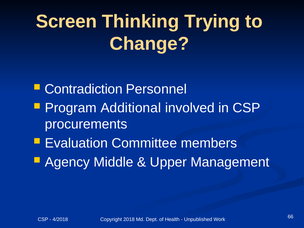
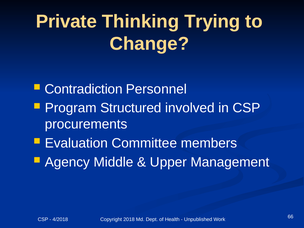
Screen: Screen -> Private (66, 21)
Additional: Additional -> Structured (131, 108)
